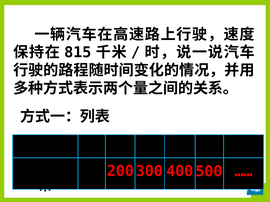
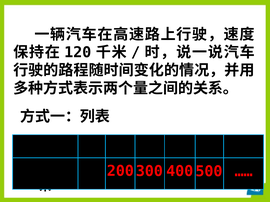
815: 815 -> 120 (78, 53)
